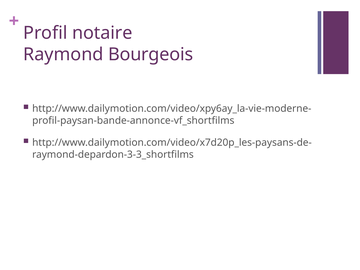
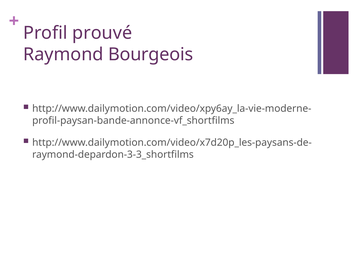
notaire: notaire -> prouvé (102, 33)
